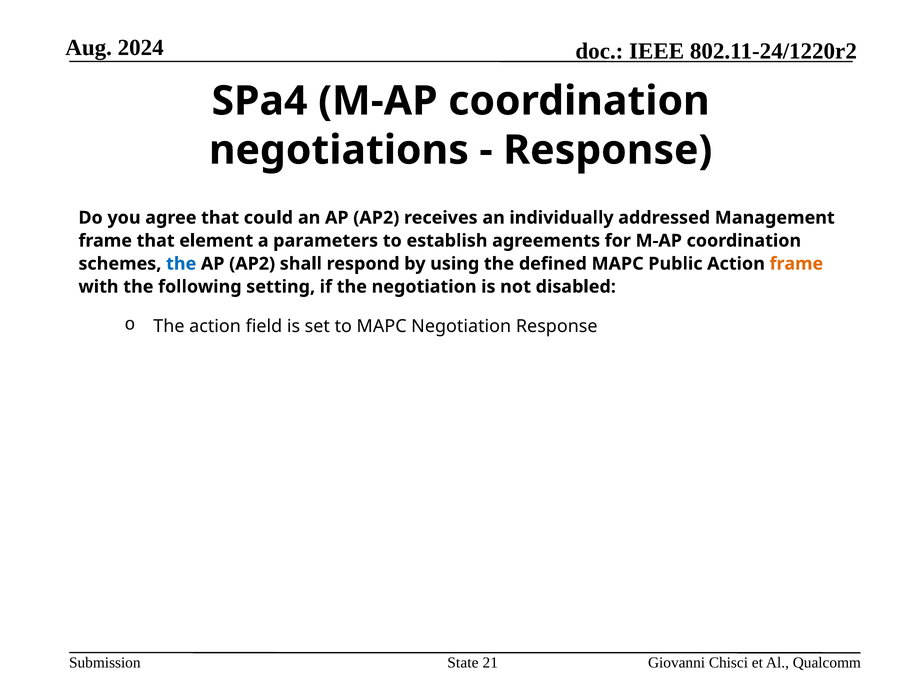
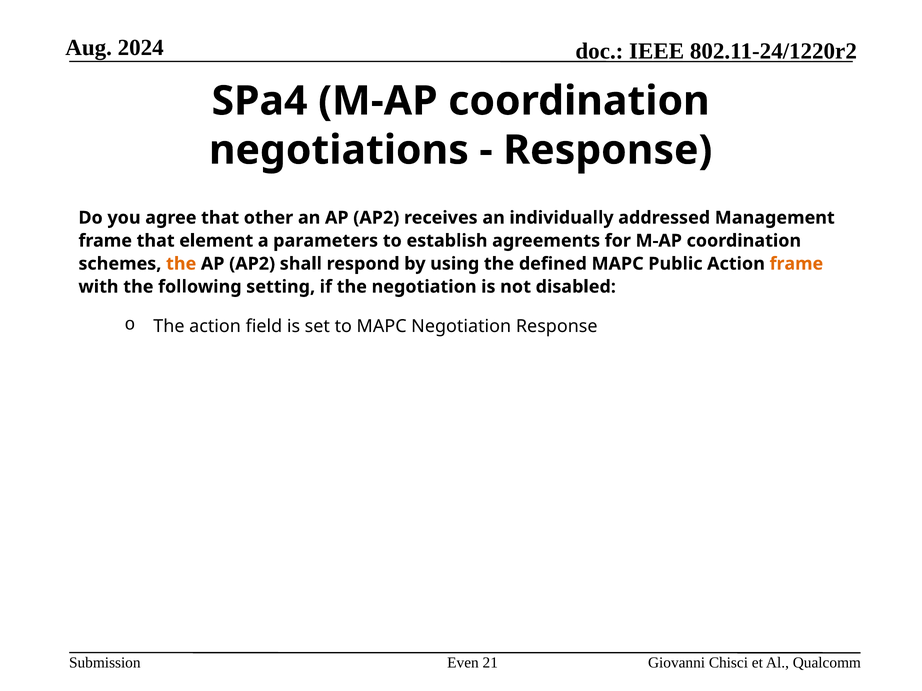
could: could -> other (268, 218)
the colour: blue -> orange (181, 264)
State: State -> Even (463, 663)
